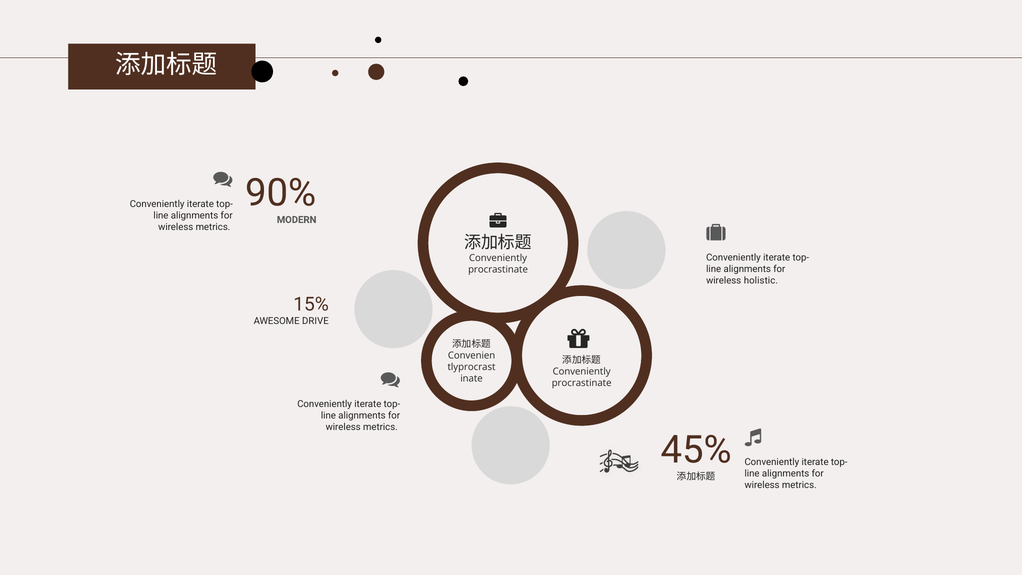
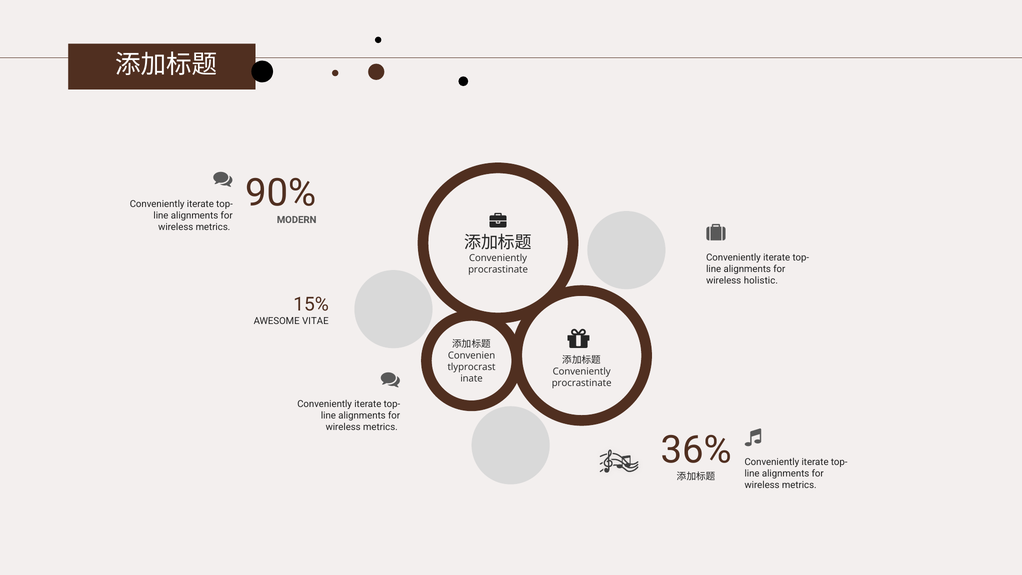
DRIVE: DRIVE -> VITAE (315, 321)
45%: 45% -> 36% (696, 450)
